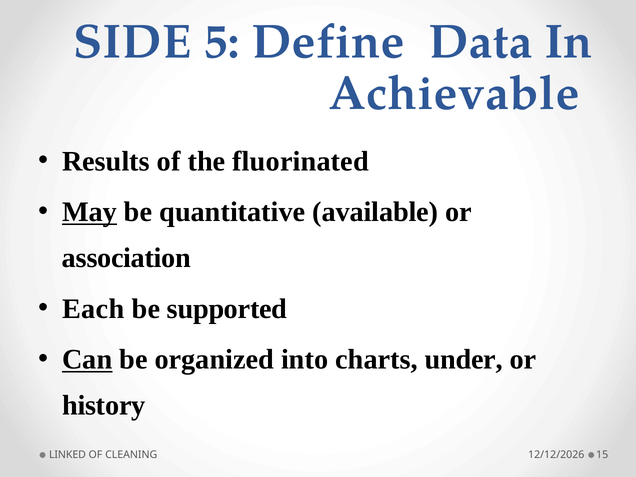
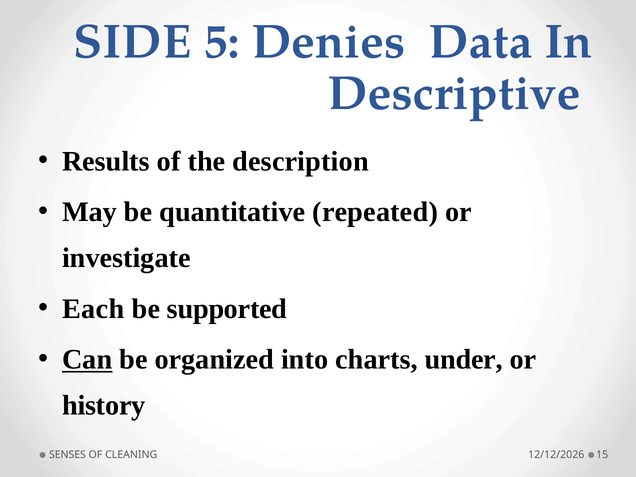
Define: Define -> Denies (328, 42)
Achievable: Achievable -> Descriptive (454, 93)
fluorinated: fluorinated -> description (301, 161)
May underline: present -> none (89, 212)
available: available -> repeated (375, 212)
association: association -> investigate (126, 258)
LINKED: LINKED -> SENSES (67, 455)
